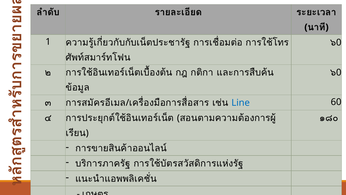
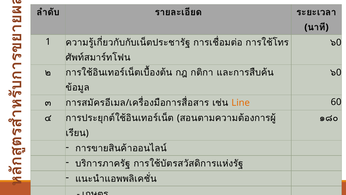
Line colour: blue -> orange (241, 103)
